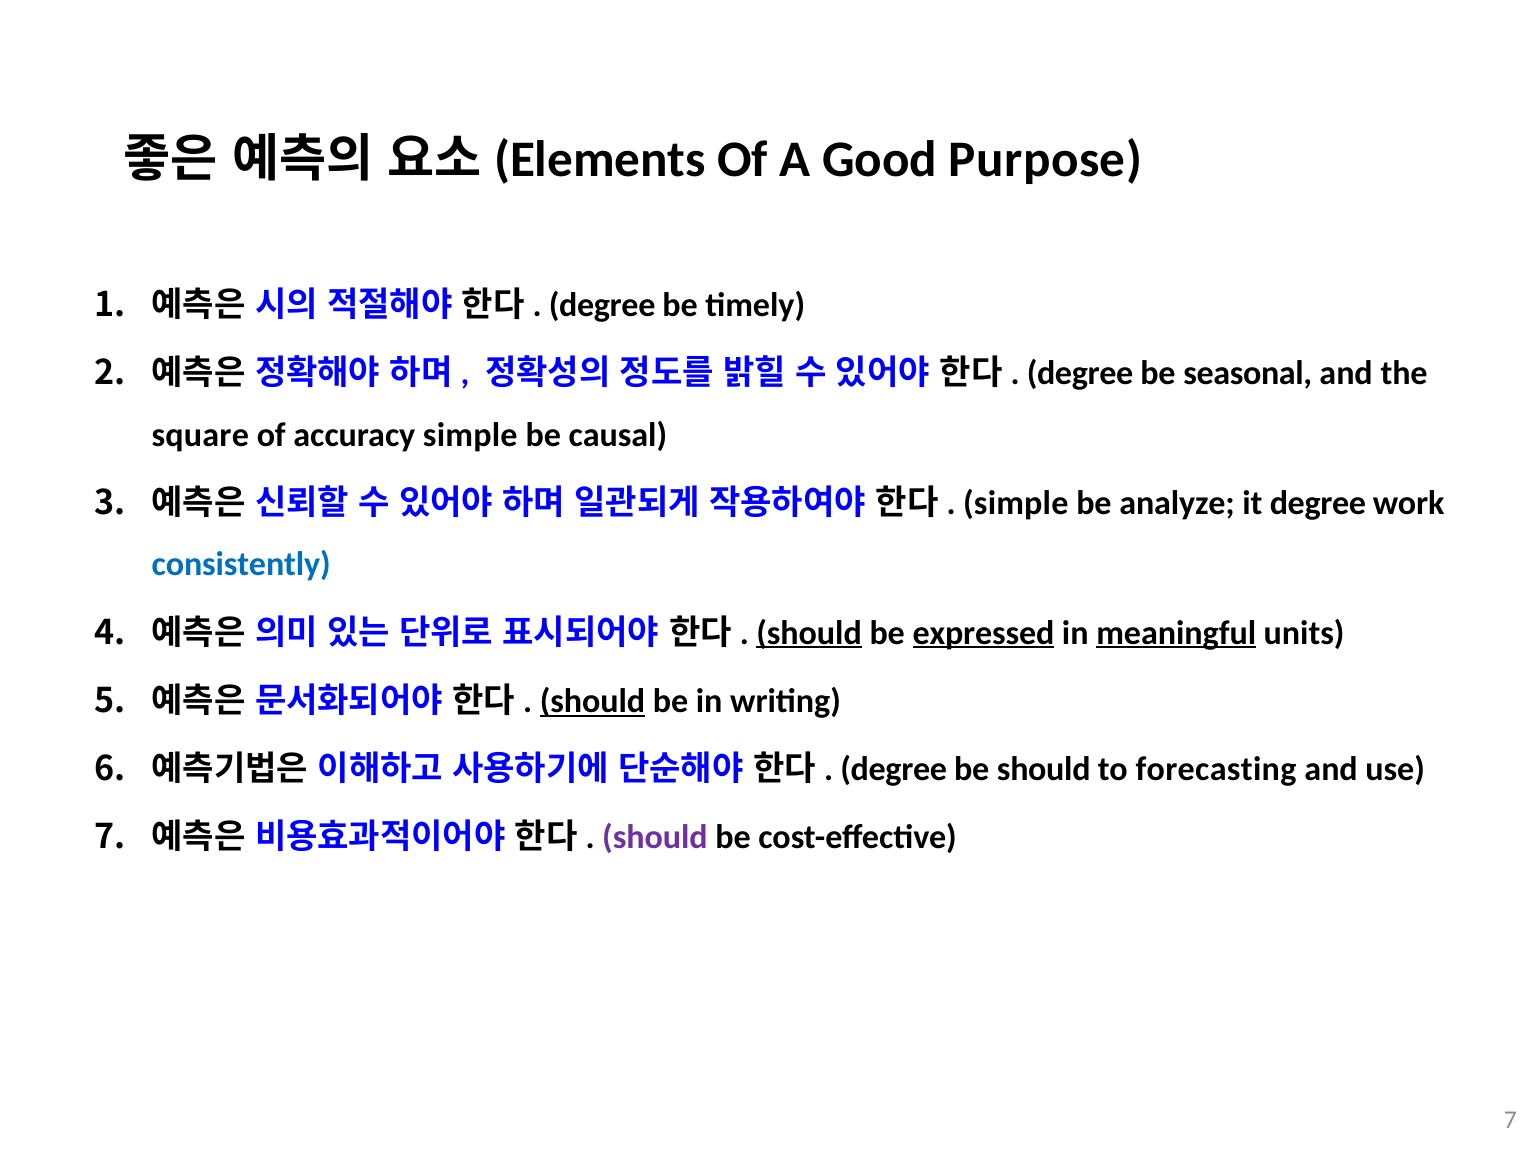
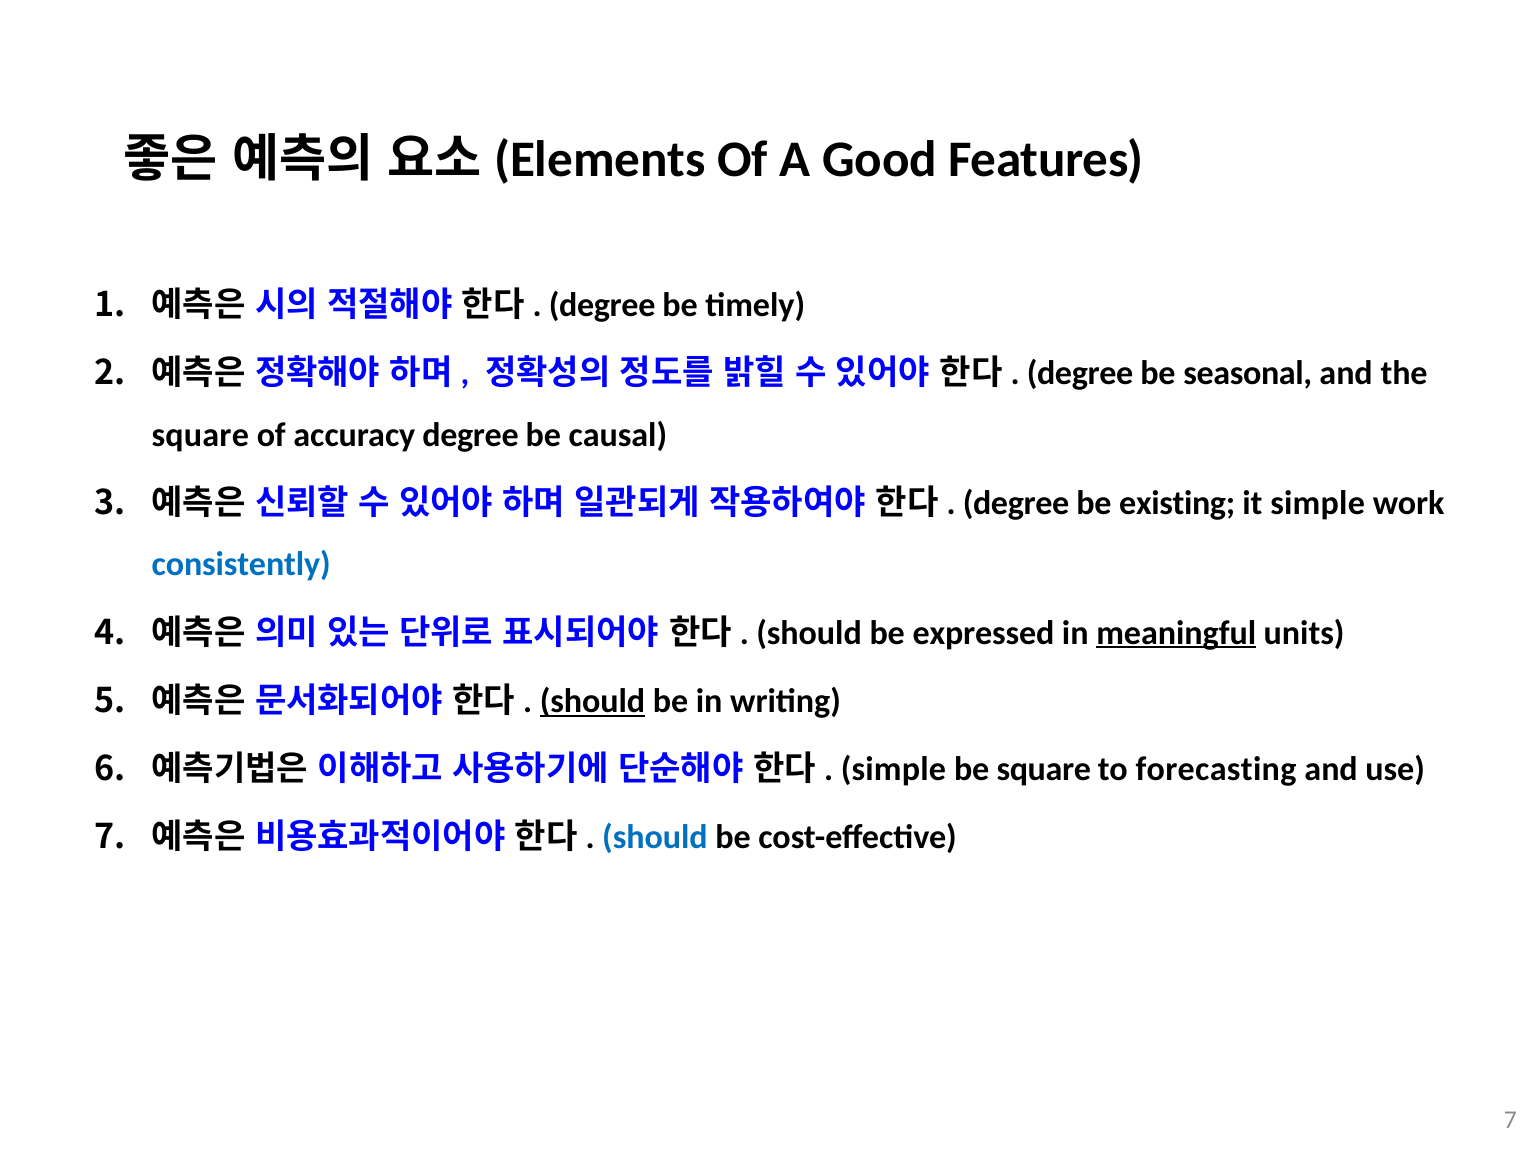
Purpose: Purpose -> Features (1046, 159)
accuracy simple: simple -> degree (471, 435)
simple: simple -> degree (1016, 503)
analyze: analyze -> existing (1177, 503)
it degree: degree -> simple (1318, 503)
should underline: present -> none (809, 633)
expressed underline: present -> none (983, 633)
degree: degree -> simple (893, 769)
be should: should -> square (1044, 769)
should colour: purple -> blue (655, 837)
